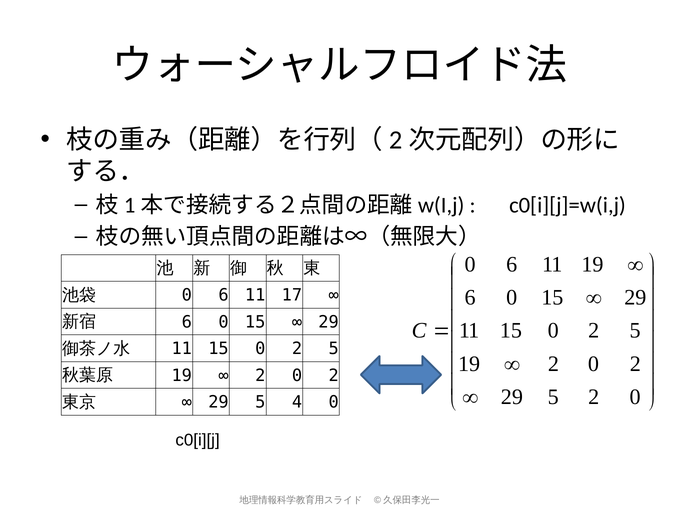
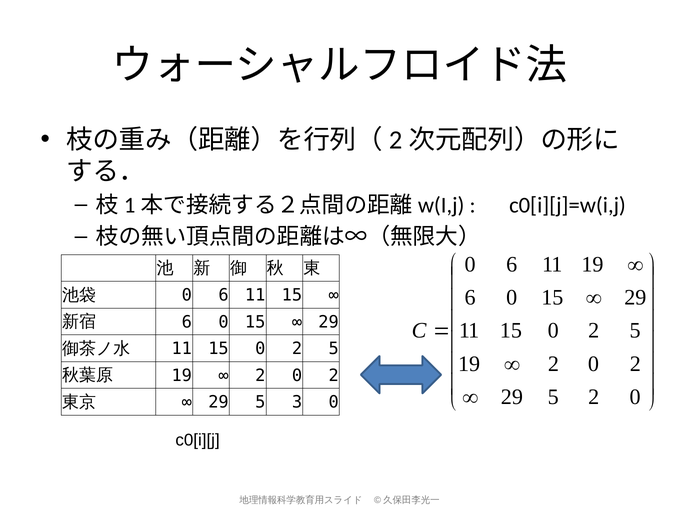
6 11 17: 17 -> 15 (292, 295)
4: 4 -> 3 (297, 402)
